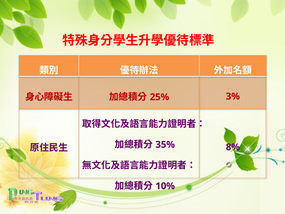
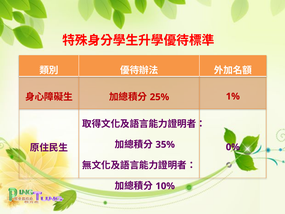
3%: 3% -> 1% (233, 96)
8%: 8% -> 0% (233, 147)
